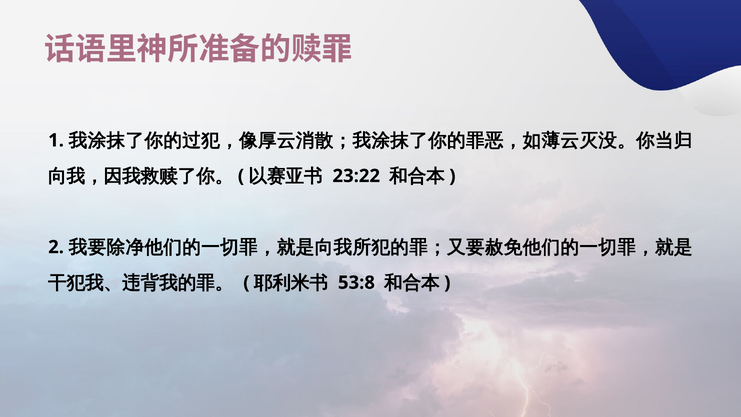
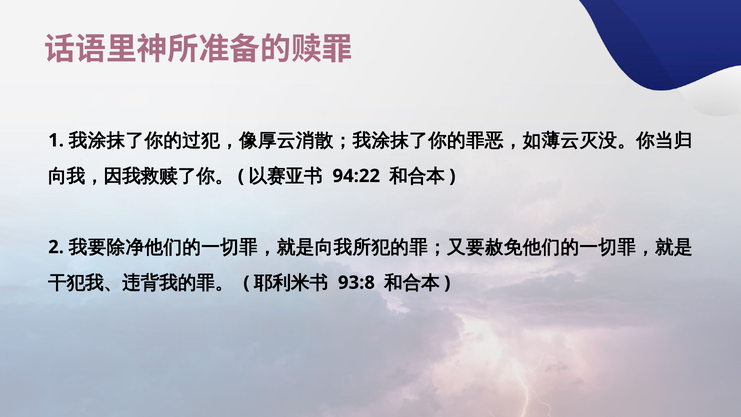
23:22: 23:22 -> 94:22 (356, 176)
53:8: 53:8 -> 93:8 (356, 283)
